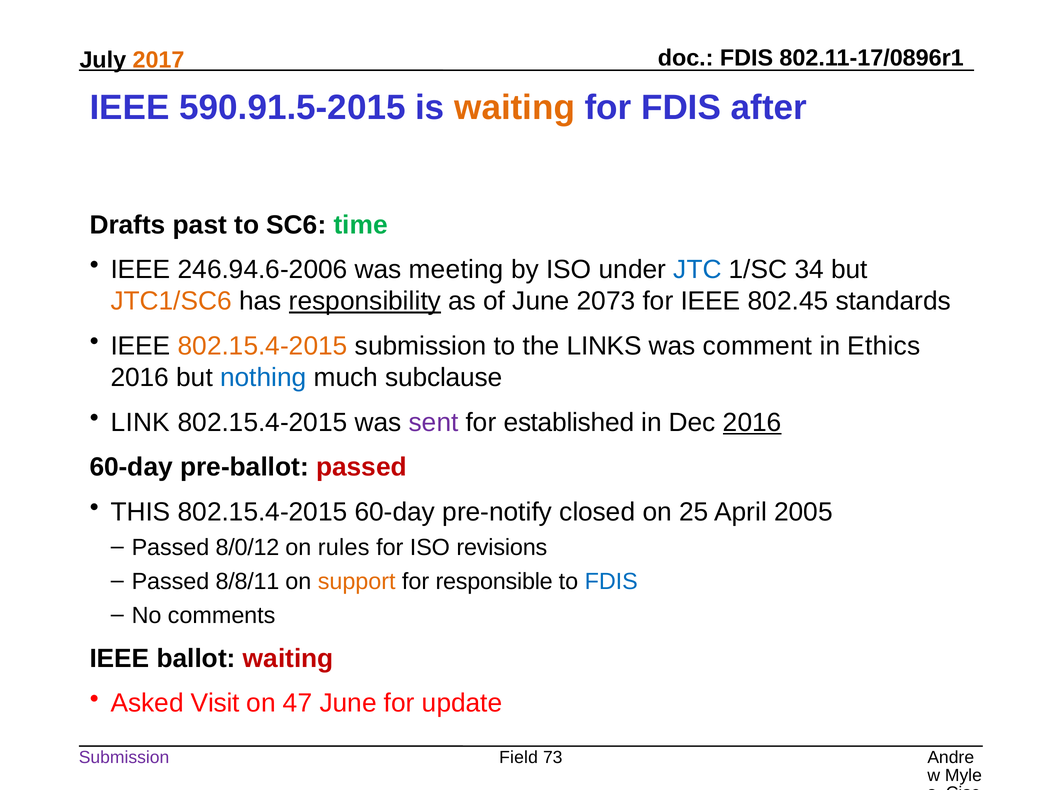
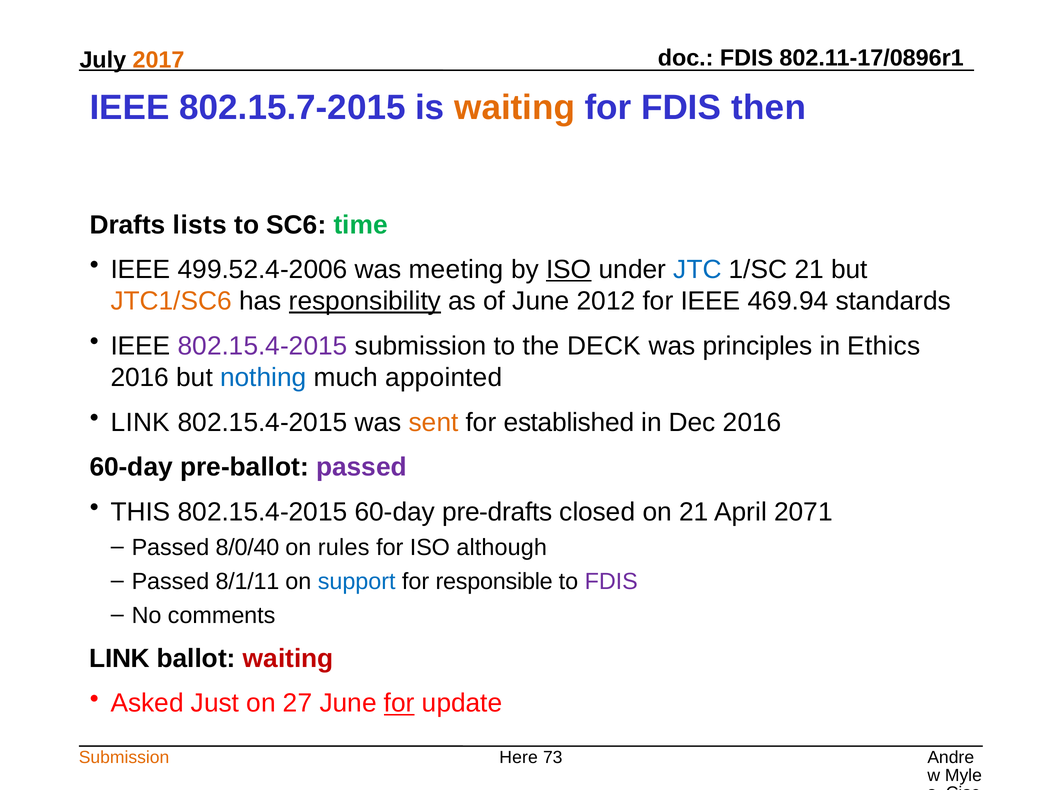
590.91.5-2015: 590.91.5-2015 -> 802.15.7-2015 (292, 108)
after: after -> then (769, 108)
past: past -> lists (200, 225)
246.94.6-2006: 246.94.6-2006 -> 499.52.4-2006 (263, 270)
ISO underline: none -> present (569, 270)
1/SC 34: 34 -> 21 (809, 270)
2073: 2073 -> 2012 (606, 301)
802.45: 802.45 -> 469.94 (788, 301)
802.15.4-2015 colour: orange -> purple (263, 346)
LINKS: LINKS -> DECK (604, 346)
comment: comment -> principles (758, 346)
subclause: subclause -> appointed (444, 377)
sent colour: purple -> orange (434, 422)
2016 underline: present -> none (752, 422)
passed colour: red -> purple (361, 467)
pre-notify: pre-notify -> pre-drafts (497, 512)
on 25: 25 -> 21 (694, 512)
2005: 2005 -> 2071 (803, 512)
8/0/12: 8/0/12 -> 8/0/40 (247, 547)
revisions: revisions -> although (502, 547)
8/8/11: 8/8/11 -> 8/1/11 (247, 581)
support colour: orange -> blue (357, 581)
FDIS colour: blue -> purple (611, 581)
IEEE: IEEE -> LINK (120, 658)
Visit: Visit -> Just (215, 703)
47: 47 -> 27 (298, 703)
for underline: none -> present (399, 703)
Submission colour: purple -> orange (124, 757)
Field: Field -> Here (519, 757)
